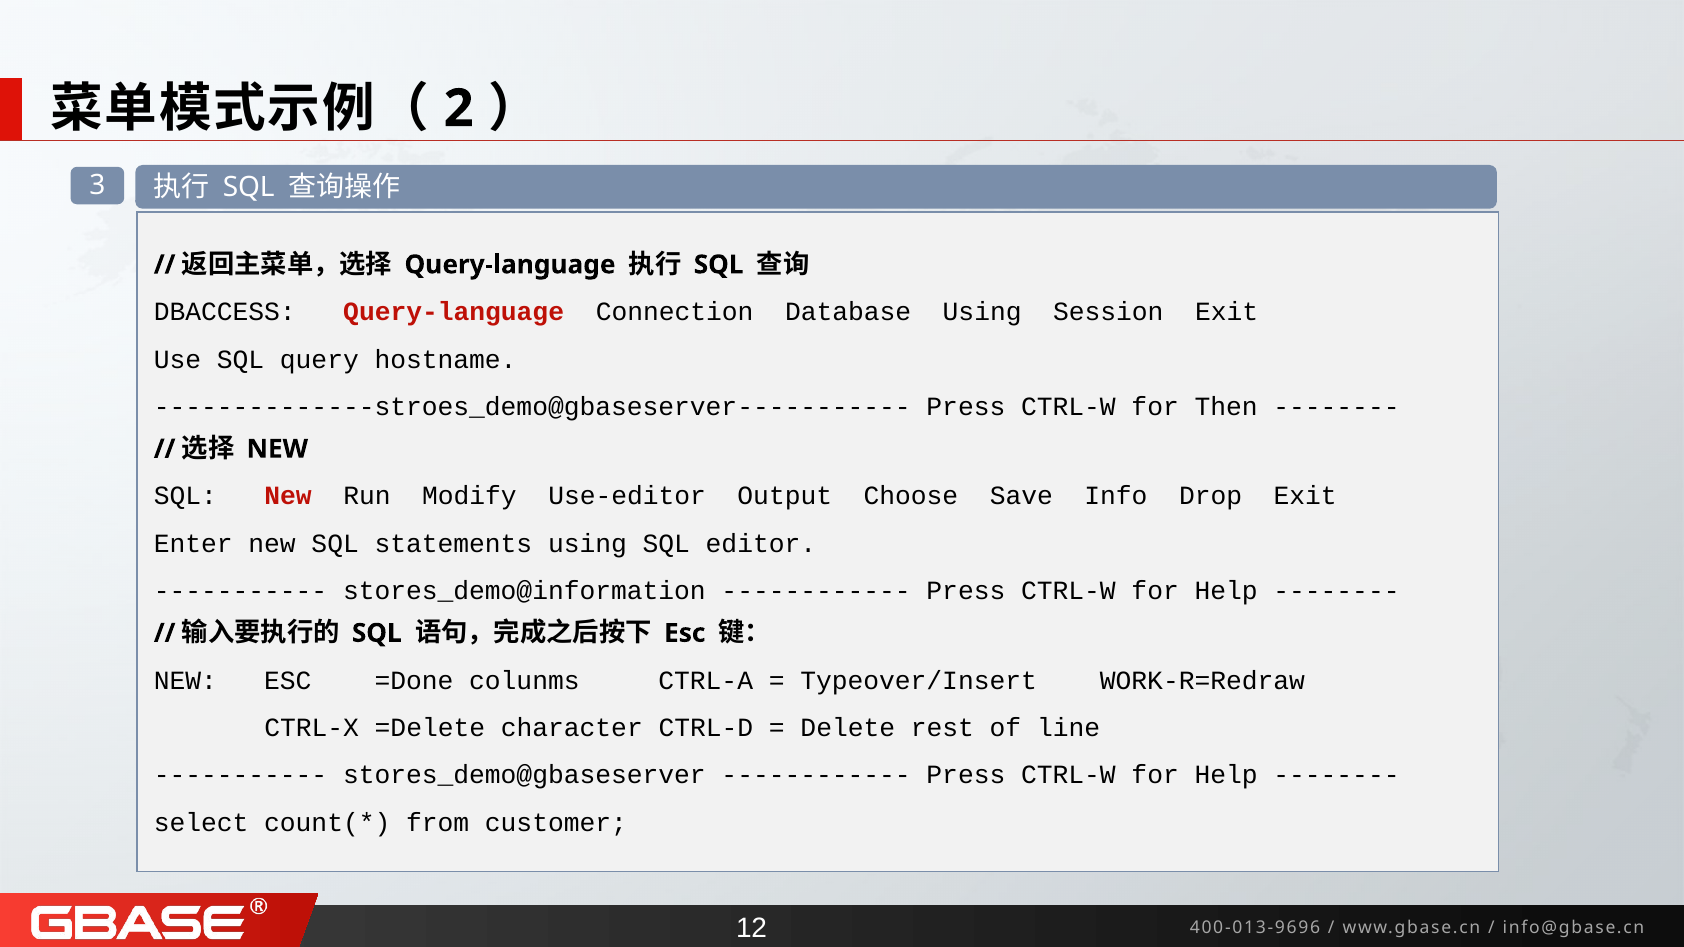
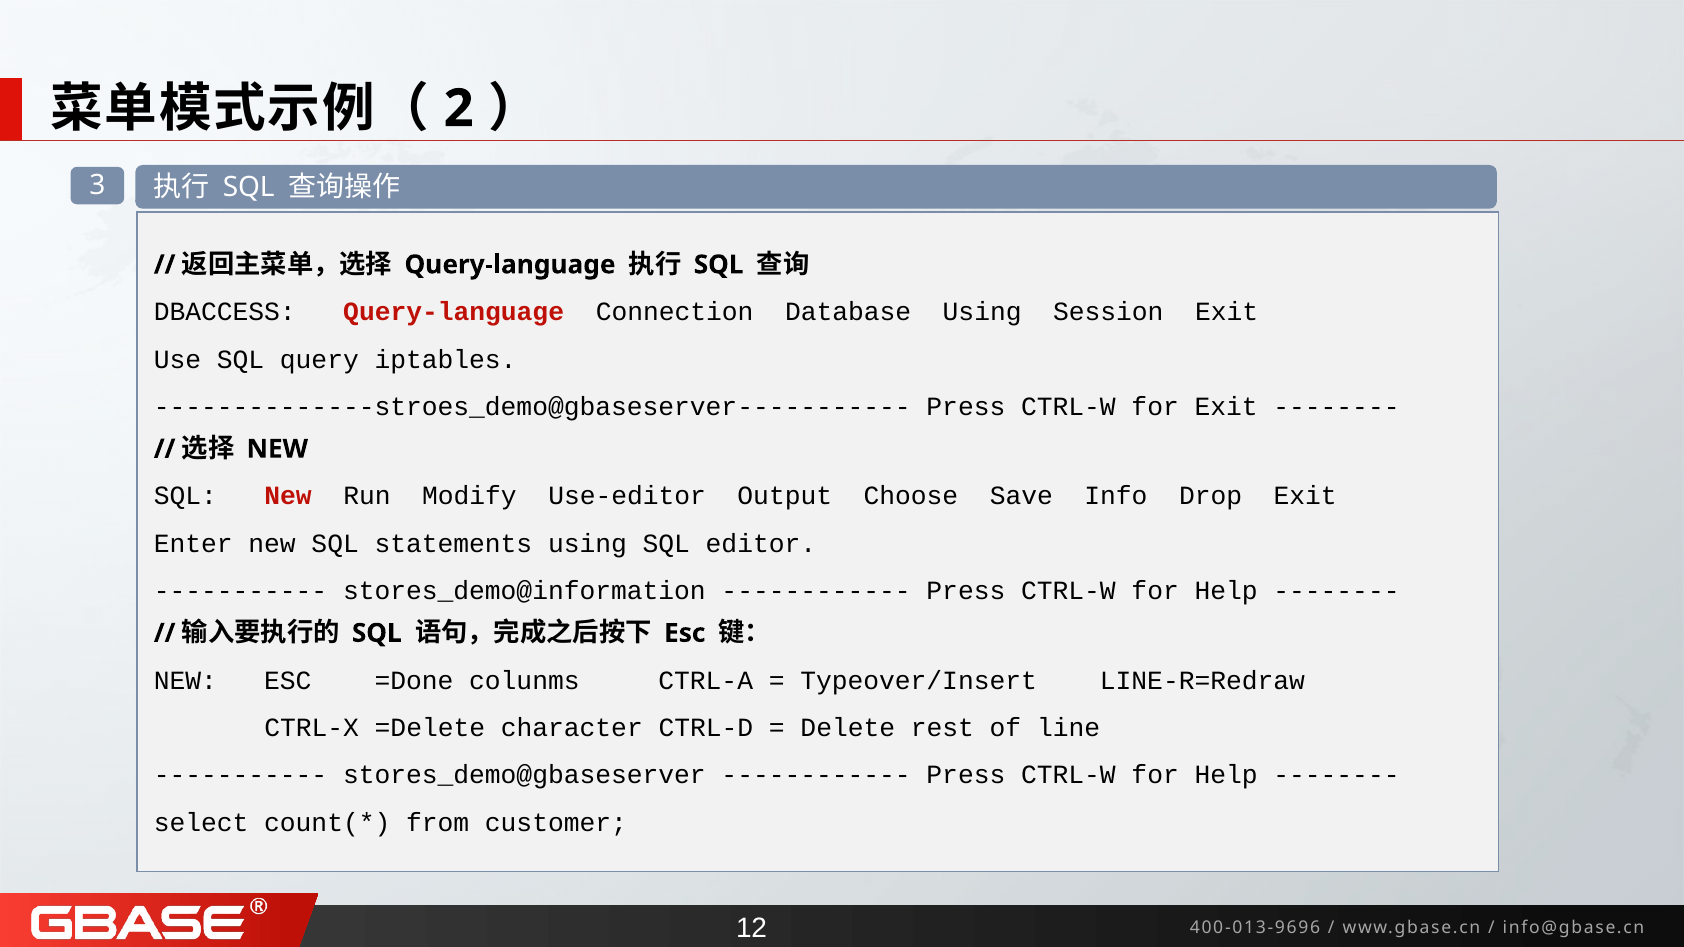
hostname: hostname -> iptables (446, 360)
for Then: Then -> Exit (1226, 407)
WORK-R=Redraw: WORK-R=Redraw -> LINE-R=Redraw (1202, 681)
